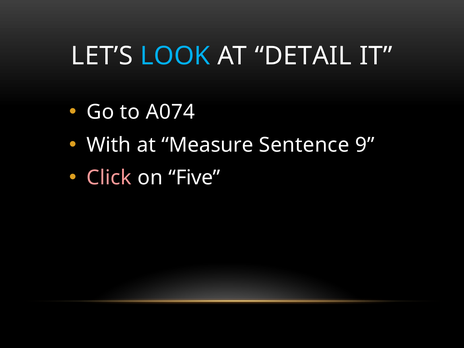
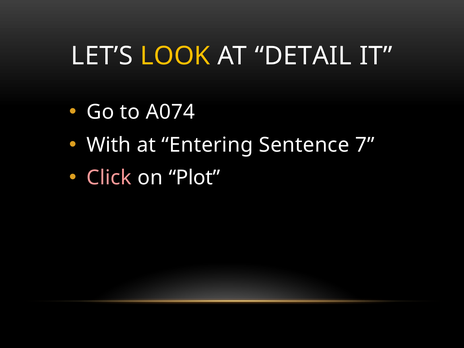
LOOK colour: light blue -> yellow (175, 56)
Measure: Measure -> Entering (207, 145)
9: 9 -> 7 (365, 145)
Five: Five -> Plot (194, 178)
